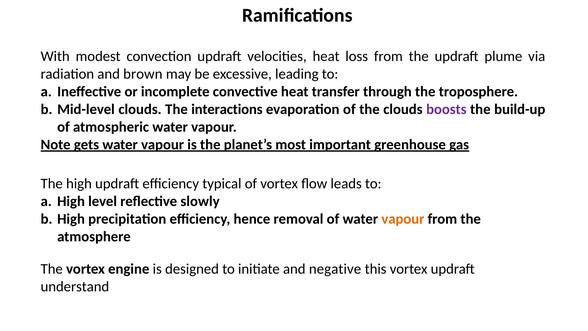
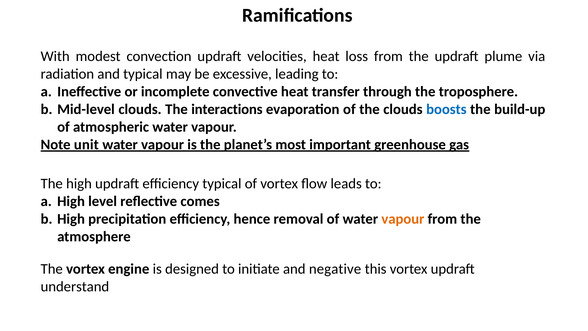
and brown: brown -> typical (143, 74)
boosts colour: purple -> blue (446, 109)
gets: gets -> unit (86, 144)
slowly: slowly -> comes (200, 201)
